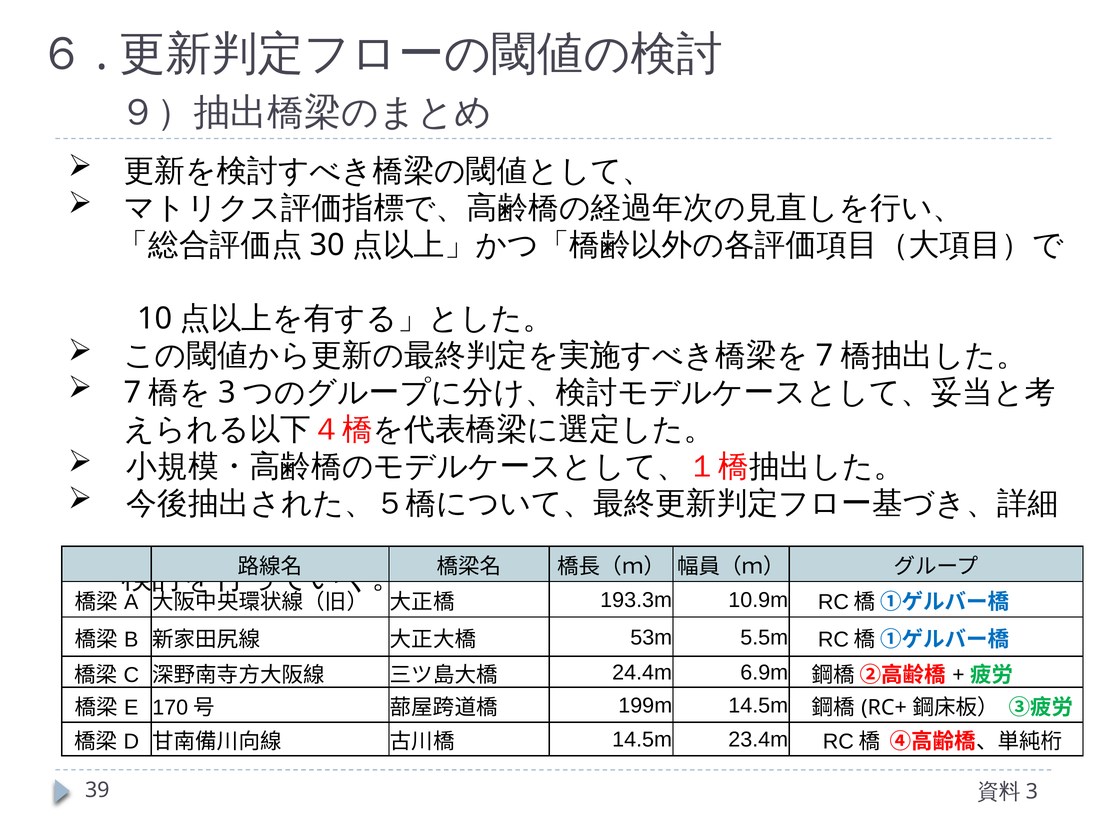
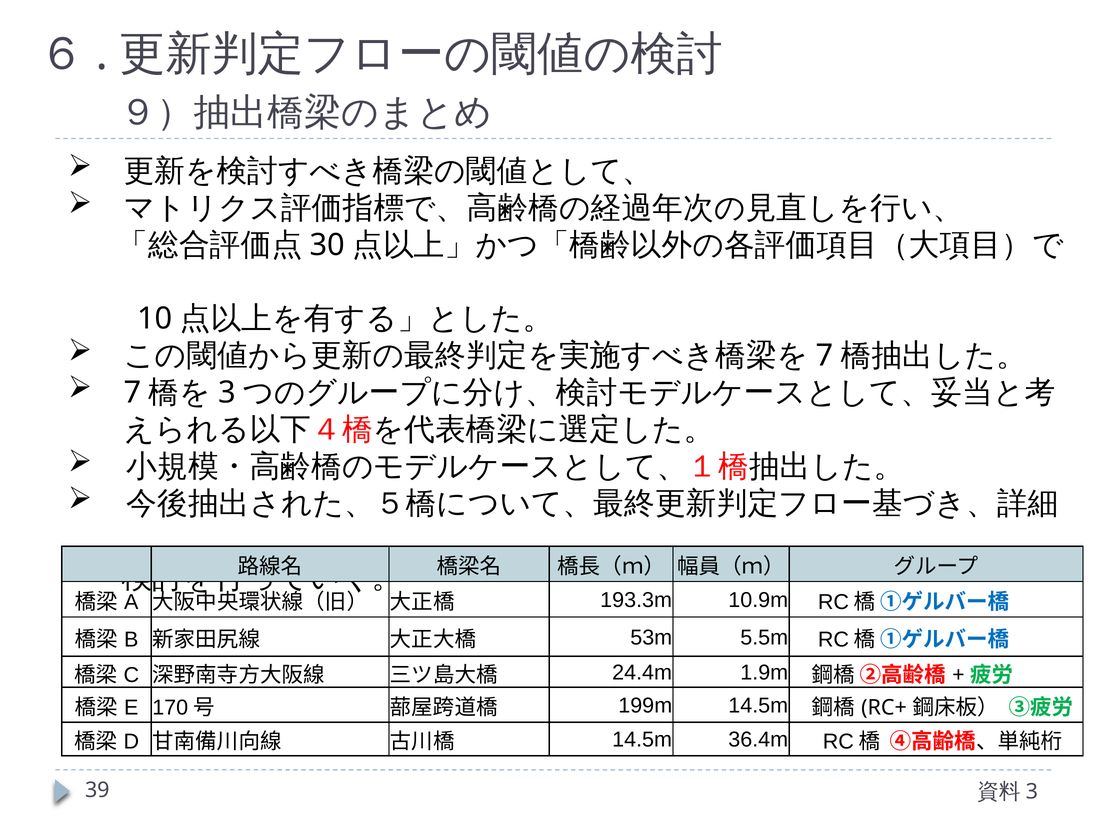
6.9m: 6.9m -> 1.9m (764, 672)
23.4m: 23.4m -> 36.4m (758, 739)
